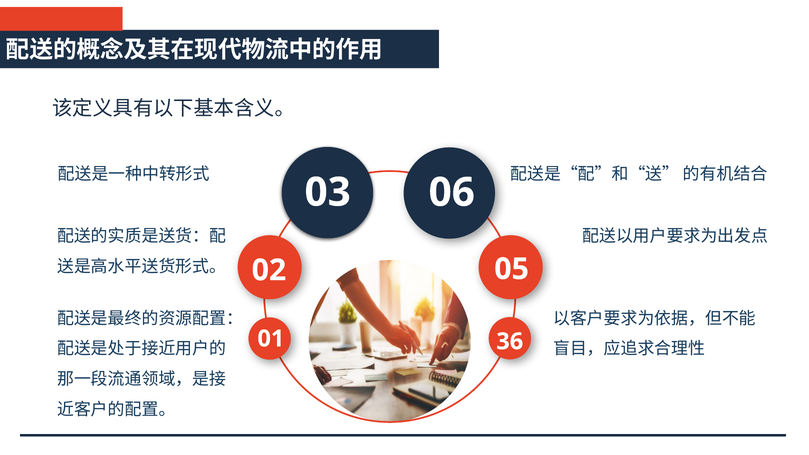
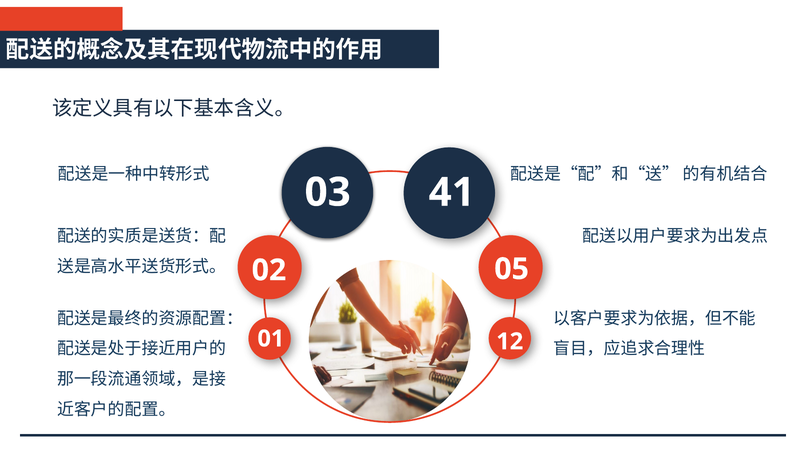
06: 06 -> 41 (452, 193)
36: 36 -> 12 (510, 342)
